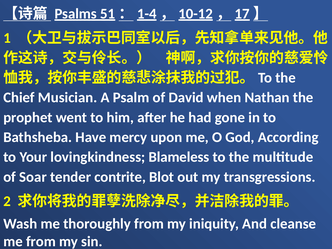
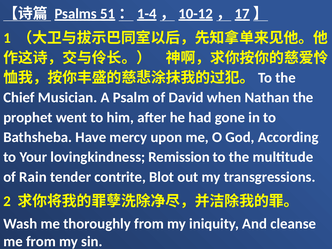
Blameless: Blameless -> Remission (179, 157)
Soar: Soar -> Rain (33, 177)
